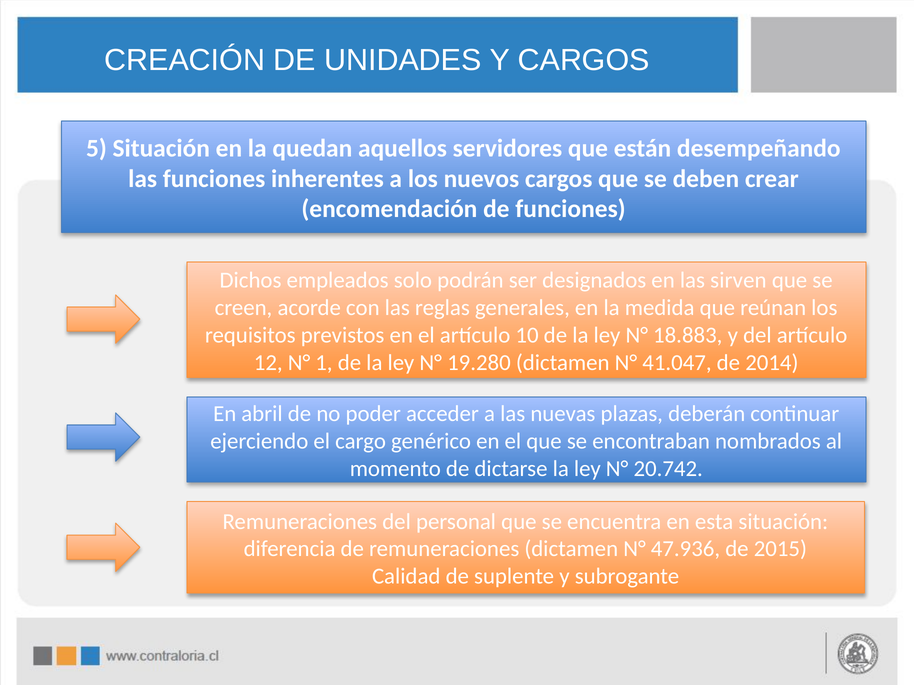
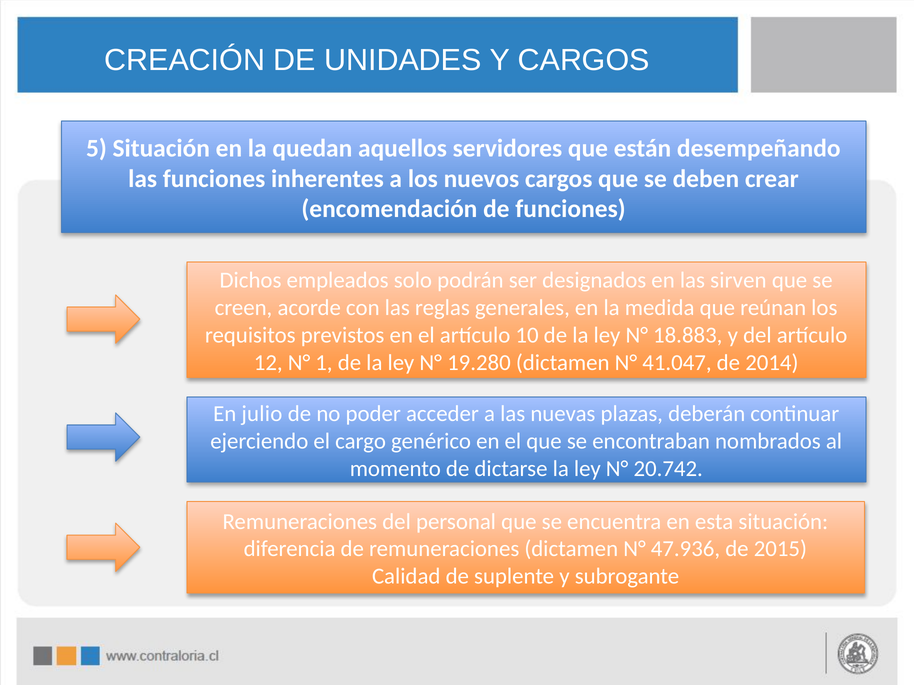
abril: abril -> julio (262, 414)
